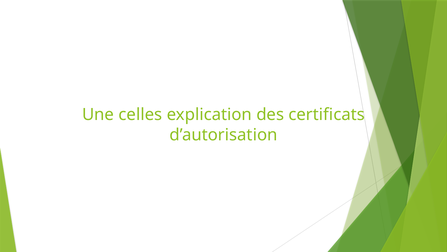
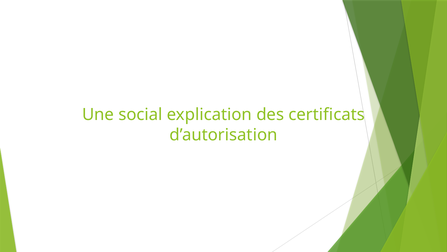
celles: celles -> social (140, 114)
